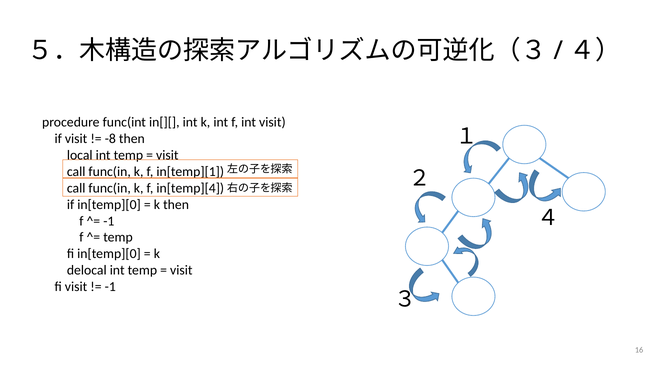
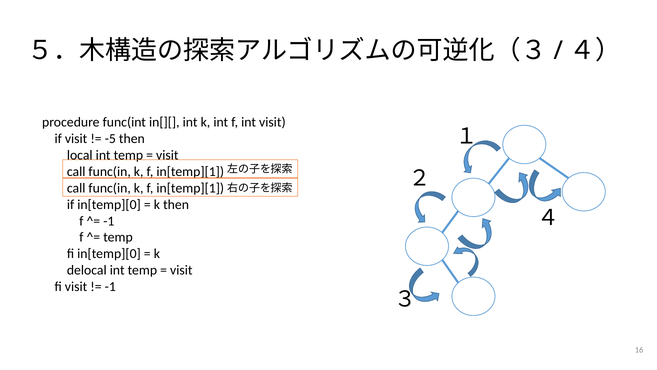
-8: -8 -> -5 (110, 139)
in[temp][4: in[temp][4 -> in[temp][1 (190, 188)
